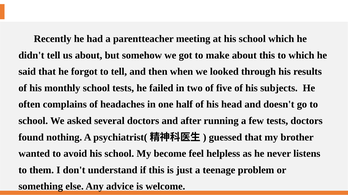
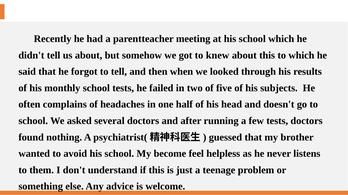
make: make -> knew (218, 55)
